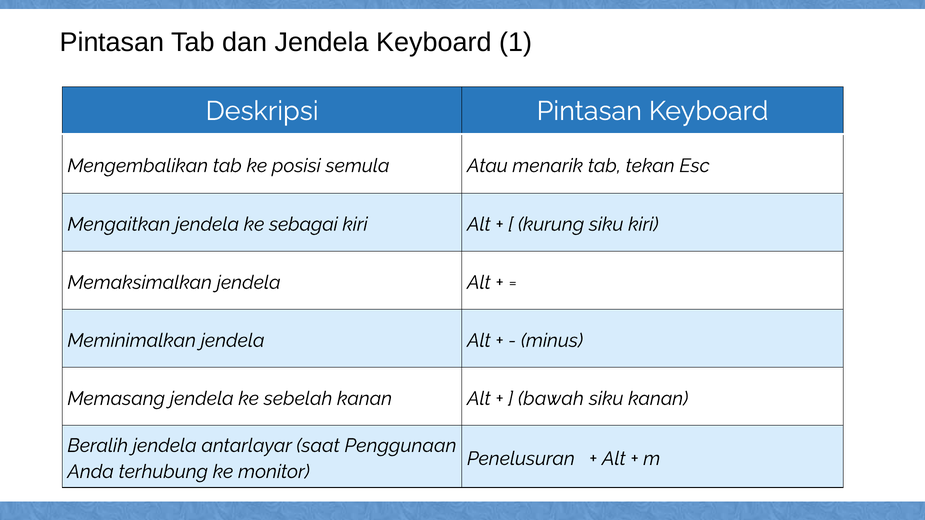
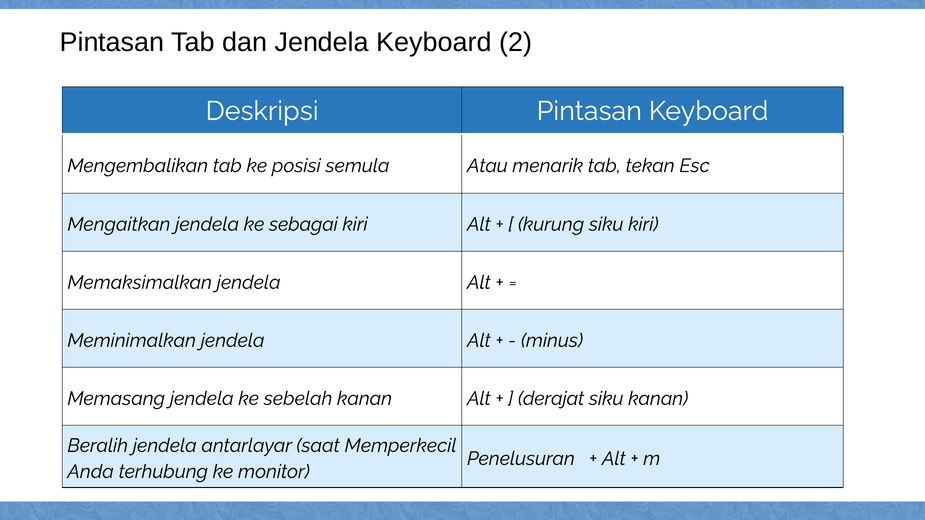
1: 1 -> 2 (516, 42)
bawah: bawah -> derajat (551, 399)
Penggunaan: Penggunaan -> Memperkecil (401, 446)
